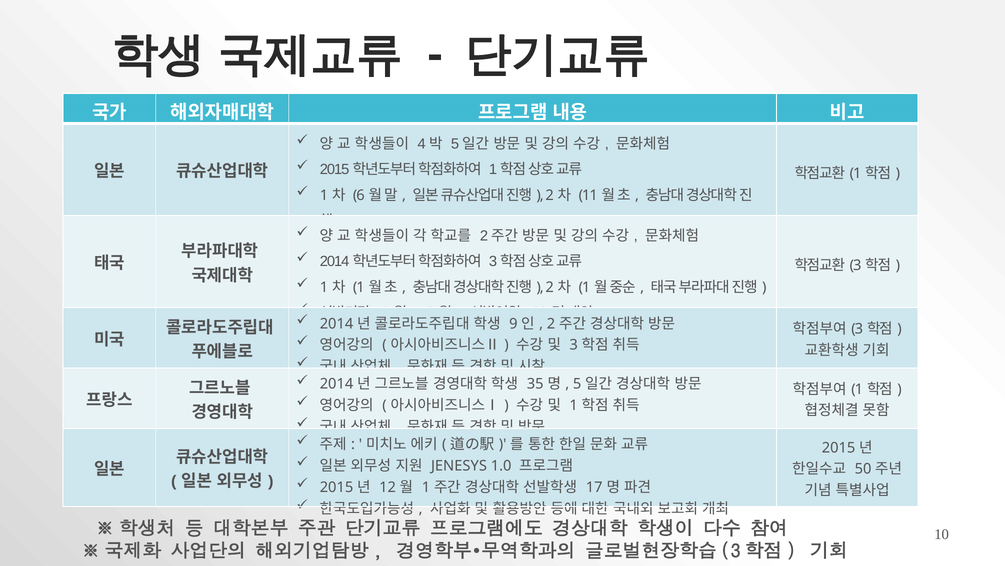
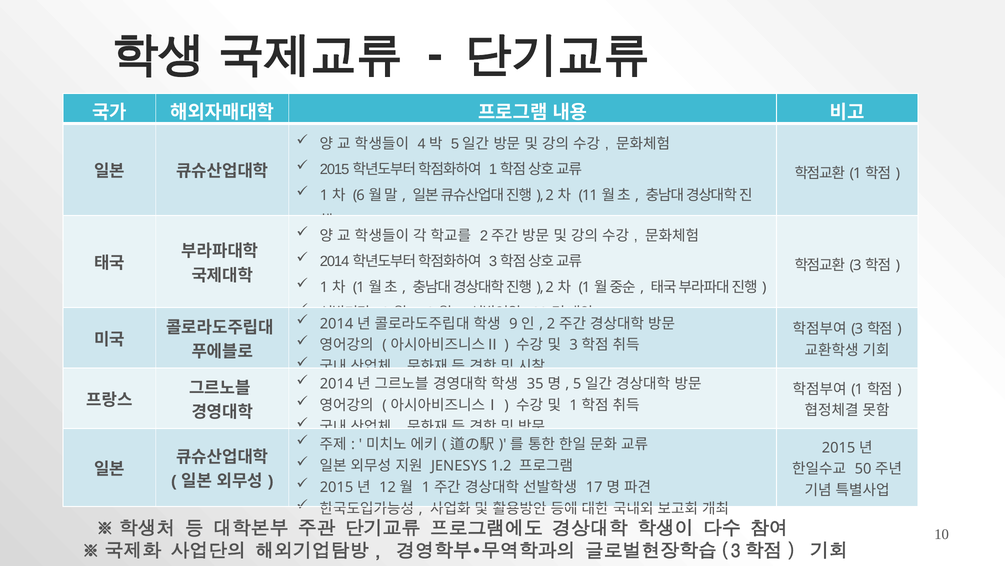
1.0: 1.0 -> 1.2 (501, 466)
